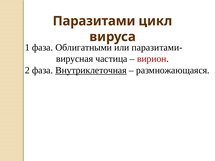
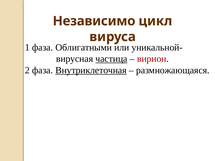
Паразитами: Паразитами -> Независимо (94, 21)
паразитами-: паразитами- -> уникальной- (157, 47)
частица underline: none -> present (111, 59)
